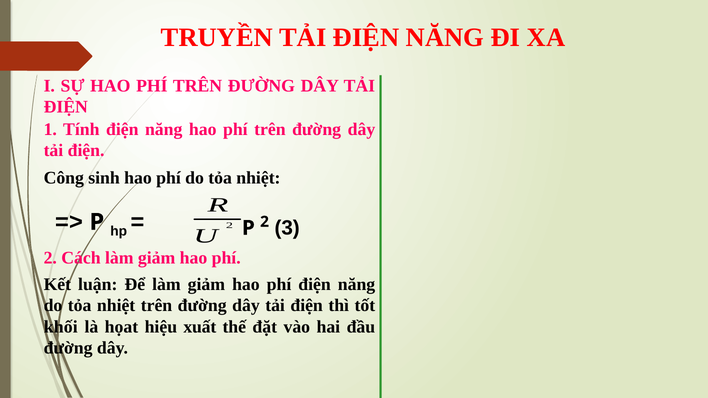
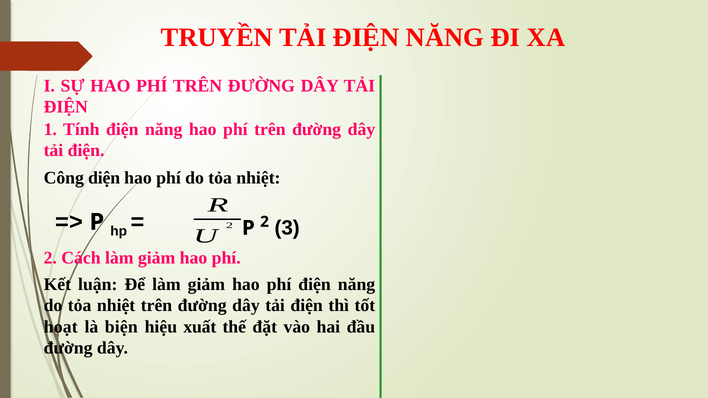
sinh: sinh -> diện (104, 178)
khối: khối -> hoạt (61, 327)
họat: họat -> biện (121, 327)
